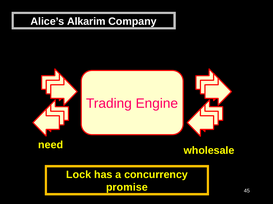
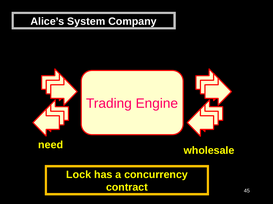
Alkarim: Alkarim -> System (86, 21)
promise: promise -> contract (127, 188)
